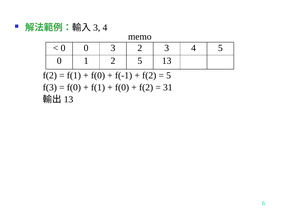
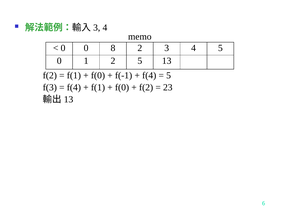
0 3: 3 -> 8 (113, 48)
f(2: f(2 -> f(4 (149, 76)
f(0: f(0 -> f(4 (74, 88)
31: 31 -> 23 (168, 88)
